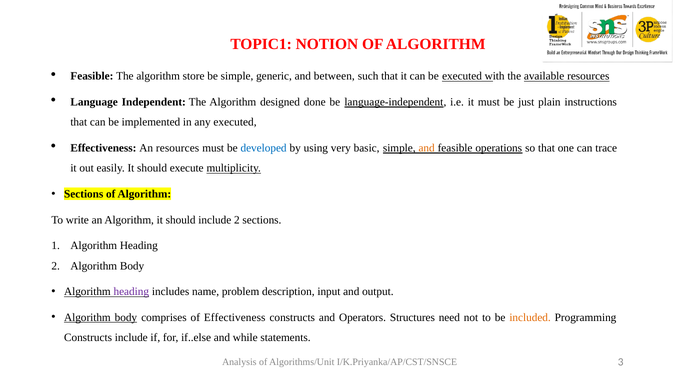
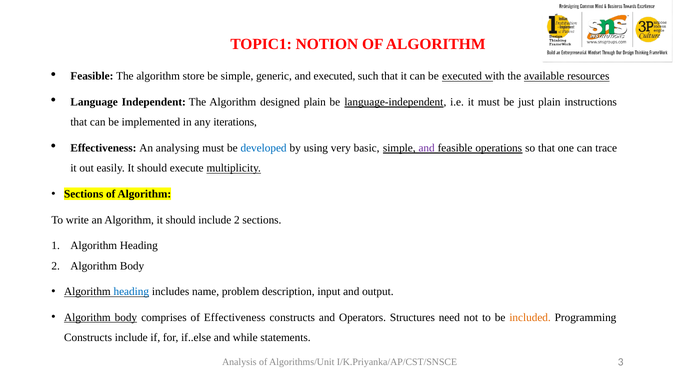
and between: between -> executed (334, 76)
designed done: done -> plain (315, 102)
any executed: executed -> iterations (235, 122)
An resources: resources -> analysing (178, 148)
and colour: orange -> purple (427, 148)
heading colour: purple -> blue (131, 292)
